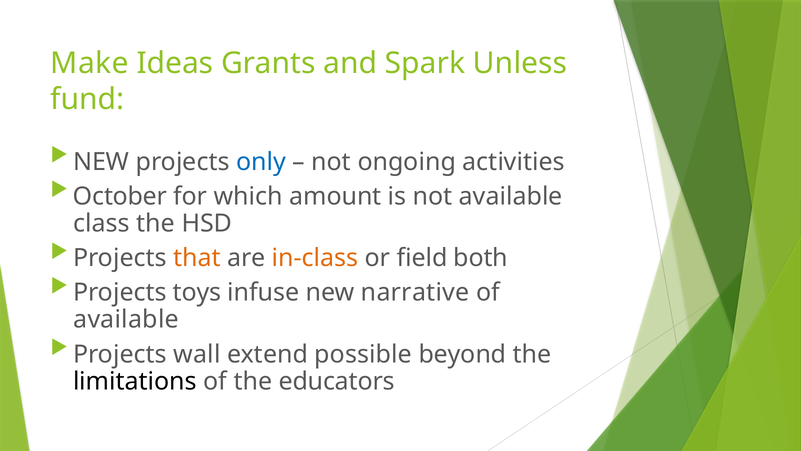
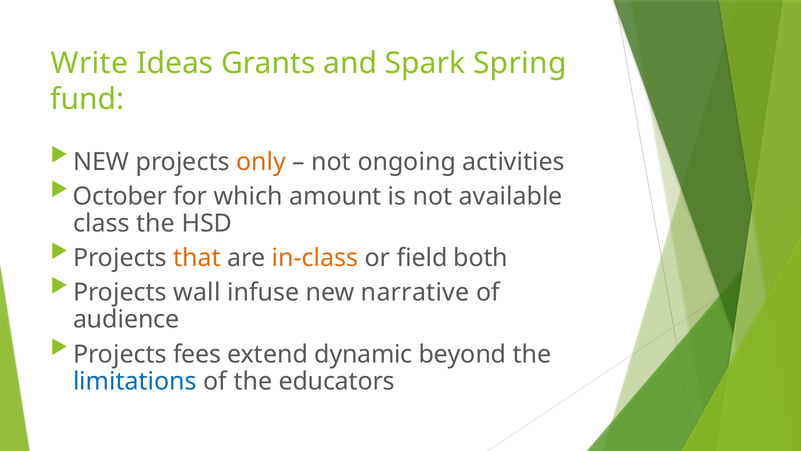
Make: Make -> Write (89, 63)
Unless: Unless -> Spring (520, 63)
only colour: blue -> orange (261, 162)
toys: toys -> wall (197, 292)
available: available -> audience (126, 319)
wall: wall -> fees (197, 354)
possible: possible -> dynamic (363, 354)
limitations colour: black -> blue (135, 381)
